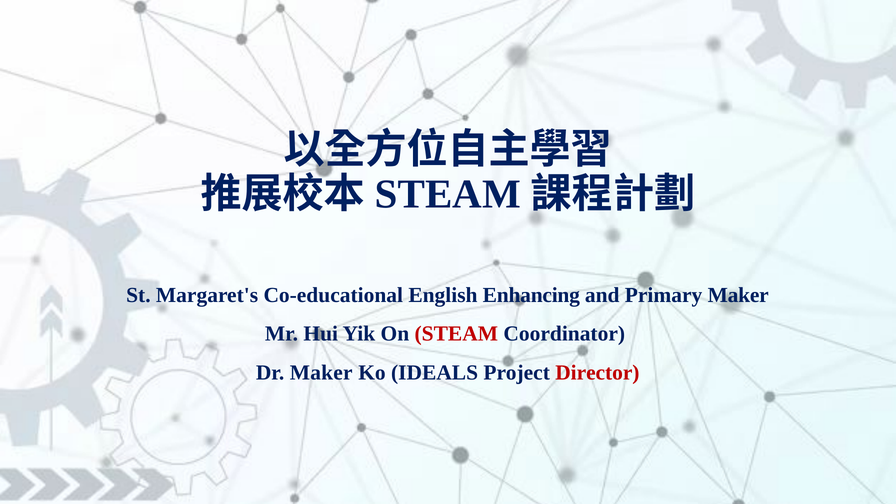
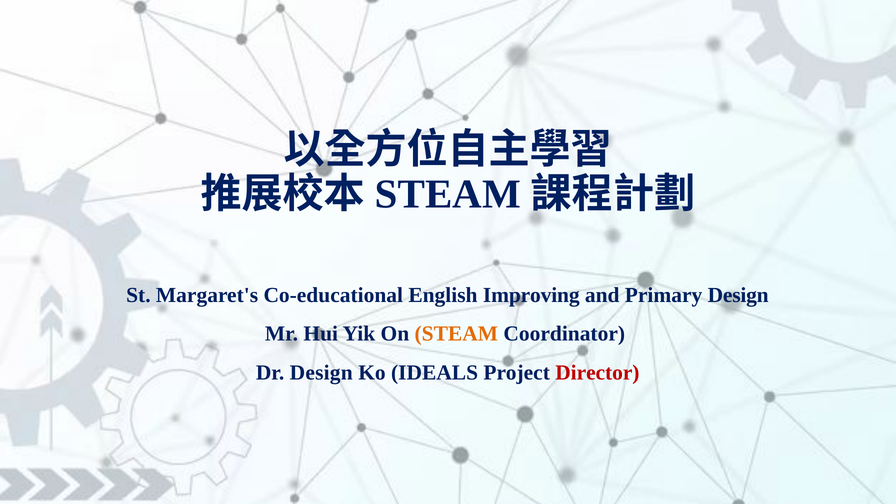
Enhancing: Enhancing -> Improving (531, 295)
Primary Maker: Maker -> Design (738, 295)
STEAM colour: red -> orange (456, 334)
Dr Maker: Maker -> Design (321, 373)
